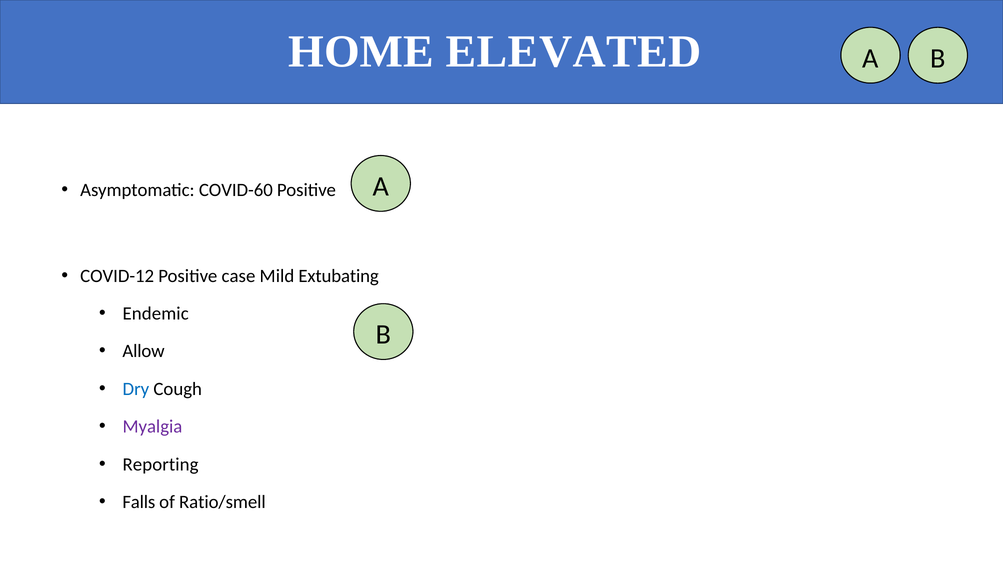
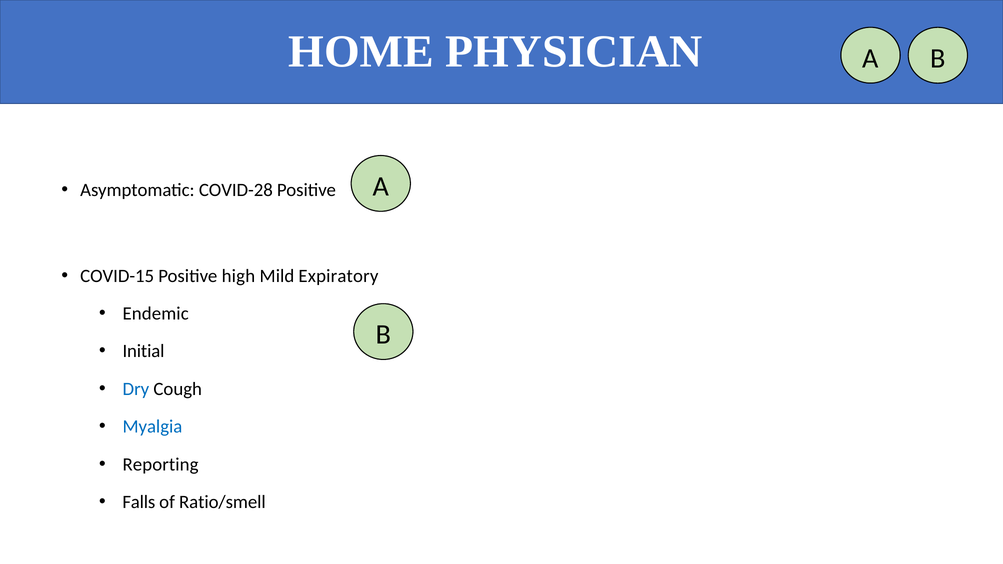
ELEVATED: ELEVATED -> PHYSICIAN (574, 52)
COVID-60: COVID-60 -> COVID-28 (236, 190)
COVID-12: COVID-12 -> COVID-15 (117, 276)
case: case -> high (238, 276)
Extubating: Extubating -> Expiratory (338, 276)
Allow: Allow -> Initial (144, 351)
Myalgia colour: purple -> blue (152, 427)
